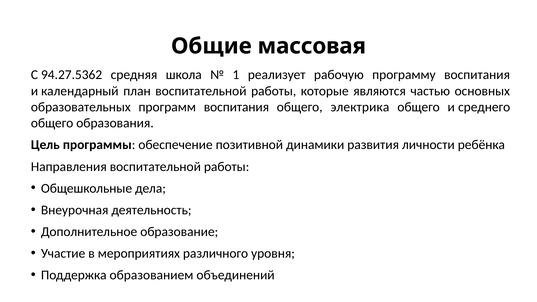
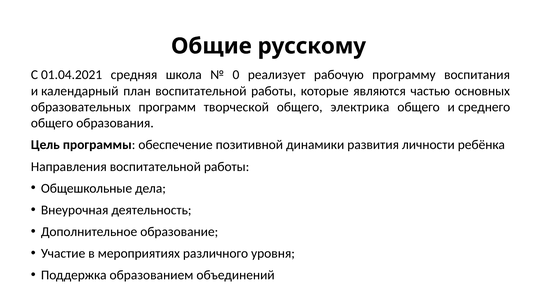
массовая: массовая -> русскому (312, 46)
94.27.5362: 94.27.5362 -> 01.04.2021 (72, 75)
1: 1 -> 0 (236, 75)
программ воспитания: воспитания -> творческой (236, 107)
